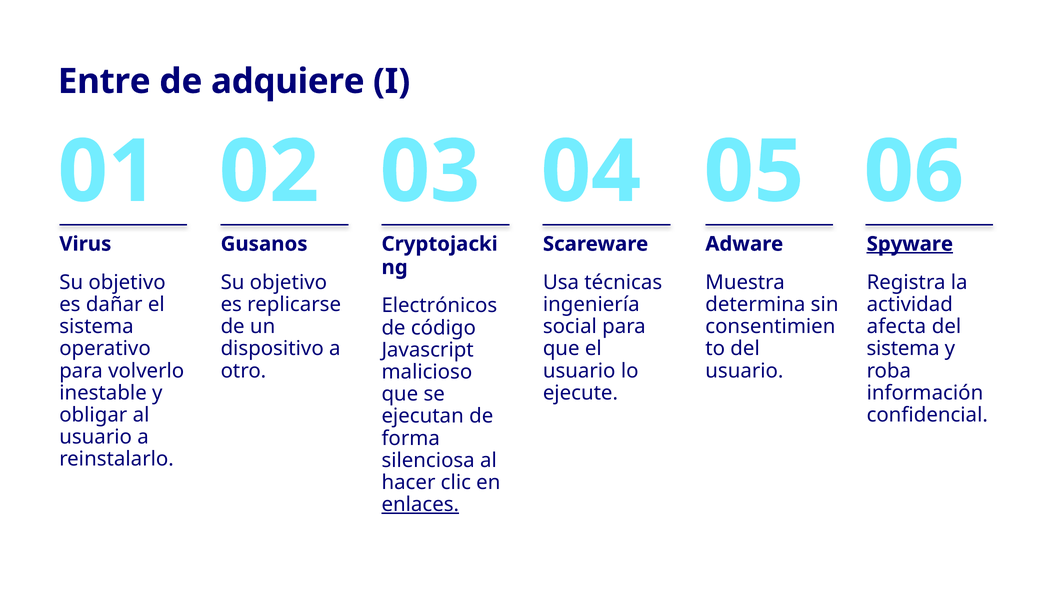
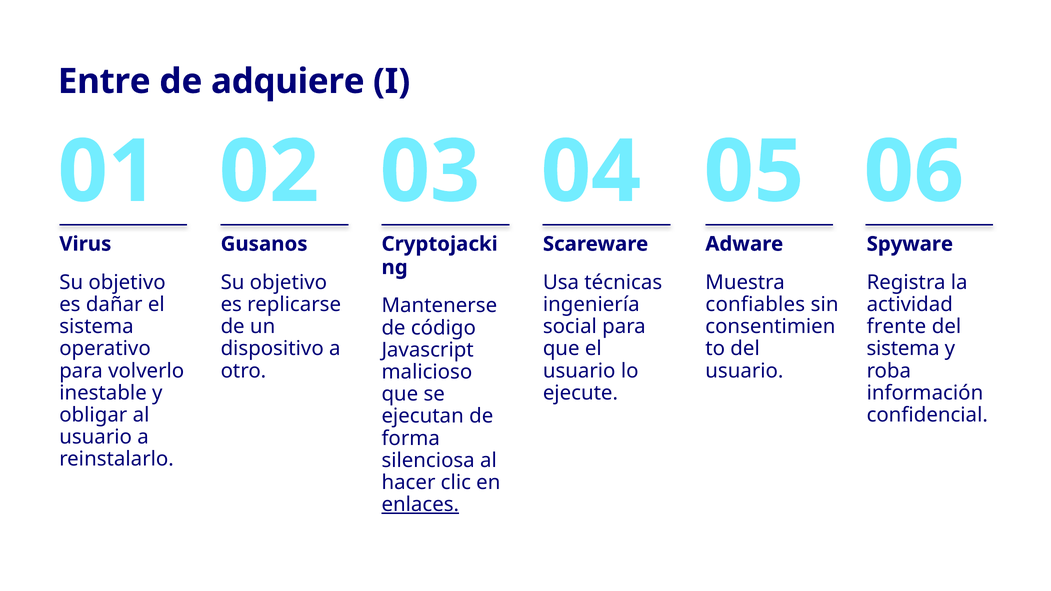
Spyware underline: present -> none (910, 244)
determina: determina -> confiables (755, 305)
Electrónicos: Electrónicos -> Mantenerse (439, 306)
afecta: afecta -> frente (896, 327)
